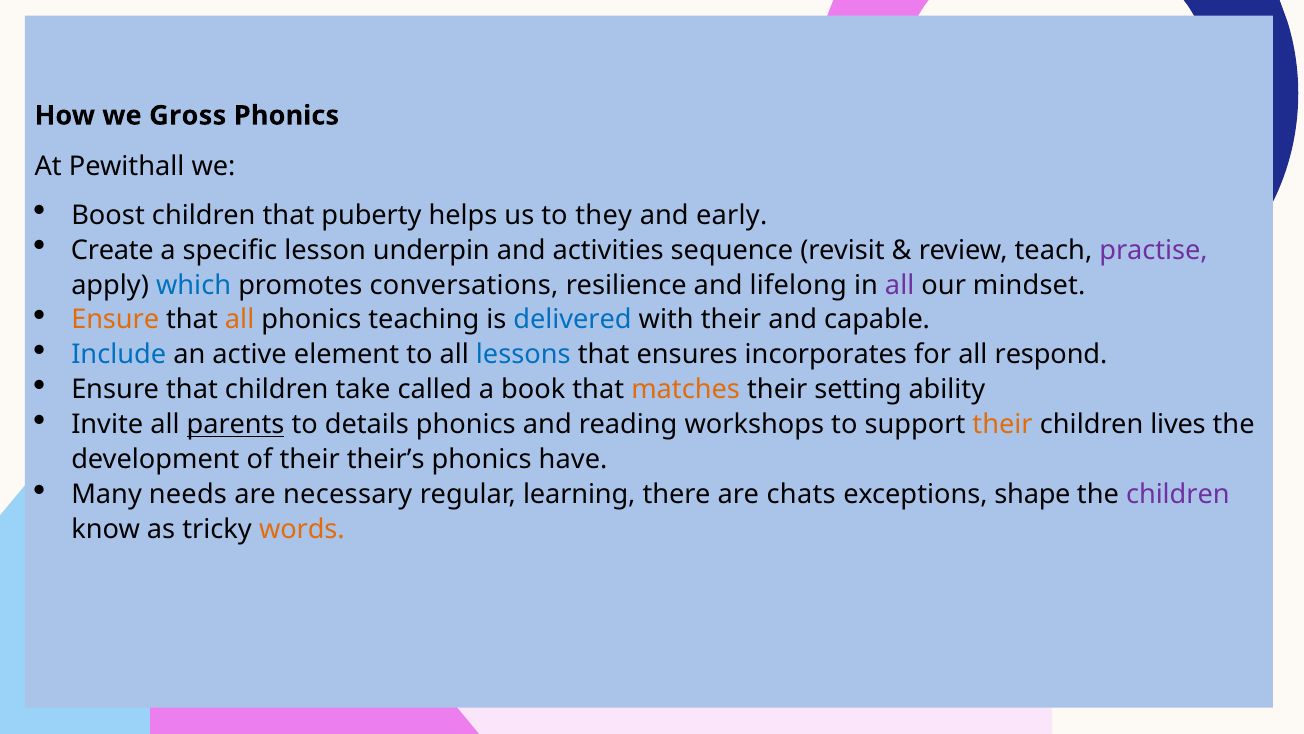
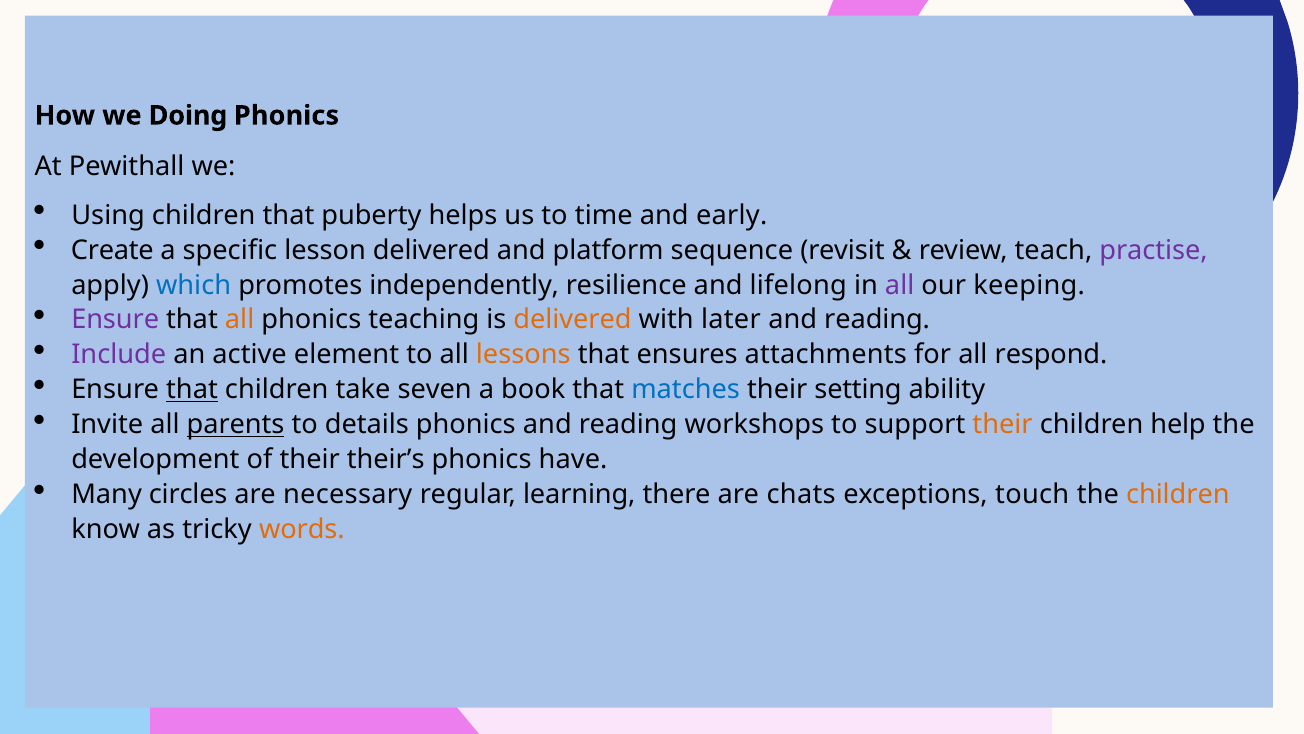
Gross: Gross -> Doing (188, 116)
Boost: Boost -> Using (108, 215)
they: they -> time (604, 215)
lesson underpin: underpin -> delivered (431, 250)
activities: activities -> platform (608, 250)
conversations: conversations -> independently (464, 285)
mindset: mindset -> keeping (1029, 285)
Ensure colour: orange -> purple (115, 320)
delivered colour: blue -> orange (573, 320)
with their: their -> later (731, 320)
capable: capable -> reading (877, 320)
Include colour: blue -> purple (119, 355)
lessons colour: blue -> orange (523, 355)
incorporates: incorporates -> attachments (826, 355)
that underline: none -> present (192, 390)
called: called -> seven (435, 390)
matches colour: orange -> blue (686, 390)
lives: lives -> help (1178, 424)
needs: needs -> circles (188, 494)
shape: shape -> touch (1032, 494)
children colour: purple -> orange (1178, 494)
